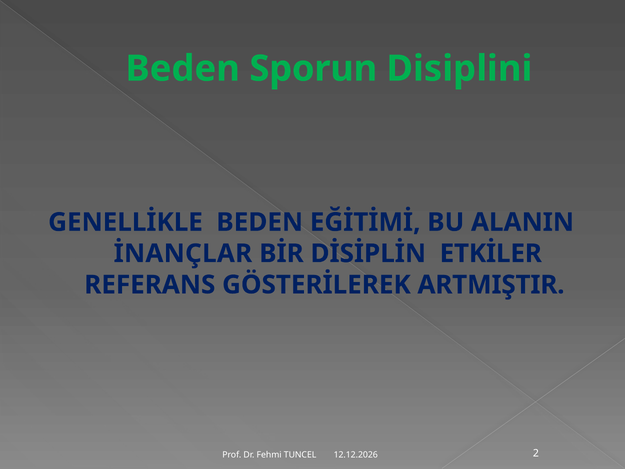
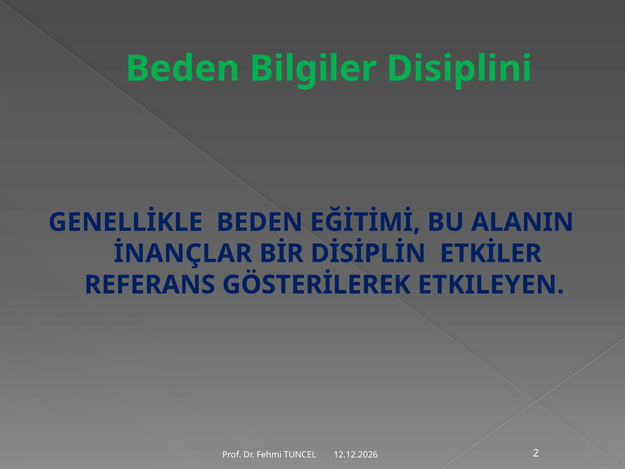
Sporun: Sporun -> Bilgiler (313, 69)
ARTMIŞTIR: ARTMIŞTIR -> ETKILEYEN (491, 285)
